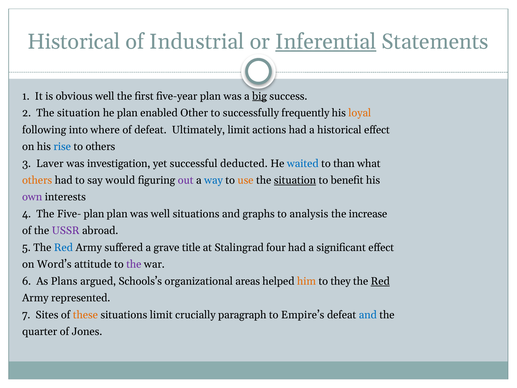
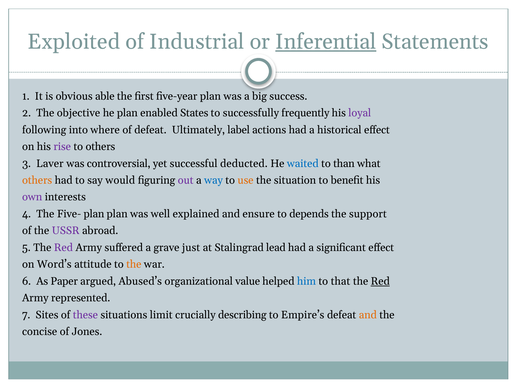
Historical: Historical -> Exploited (74, 42)
obvious well: well -> able (105, 96)
big underline: present -> none (260, 96)
2 The situation: situation -> objective (79, 113)
Other: Other -> States (194, 113)
loyal colour: orange -> purple (360, 113)
Ultimately limit: limit -> label (239, 130)
rise colour: blue -> purple (62, 147)
investigation: investigation -> controversial (119, 163)
situation underline: present -> none (295, 180)
well situations: situations -> explained (196, 214)
graphs: graphs -> ensure (259, 214)
analysis: analysis -> depends (309, 214)
increase: increase -> support (368, 214)
Red colour: blue -> purple (63, 247)
title: title -> just (191, 247)
four: four -> lead (276, 247)
the colour: purple -> orange (134, 264)
Plans: Plans -> Paper (64, 281)
Schools’s: Schools’s -> Abused’s (140, 281)
areas: areas -> value (248, 281)
him colour: orange -> blue (307, 281)
they: they -> that (341, 281)
these colour: orange -> purple (85, 315)
paragraph: paragraph -> describing (242, 315)
and colour: blue -> orange (368, 315)
quarter: quarter -> concise (40, 331)
